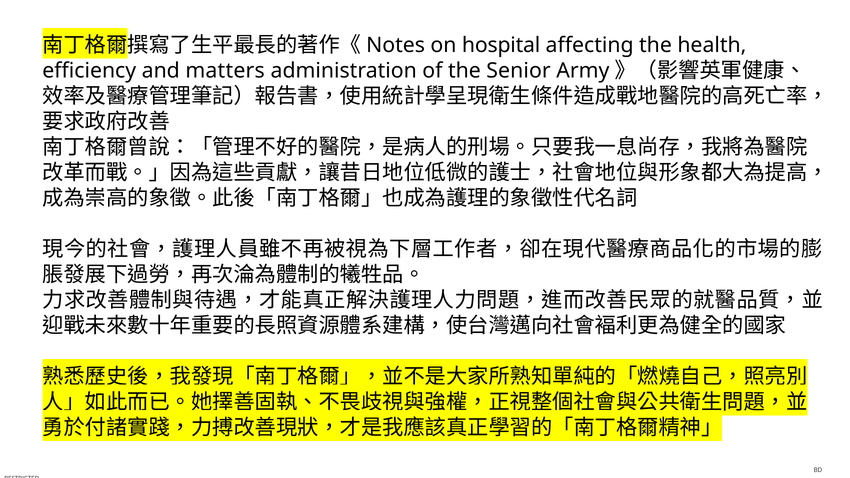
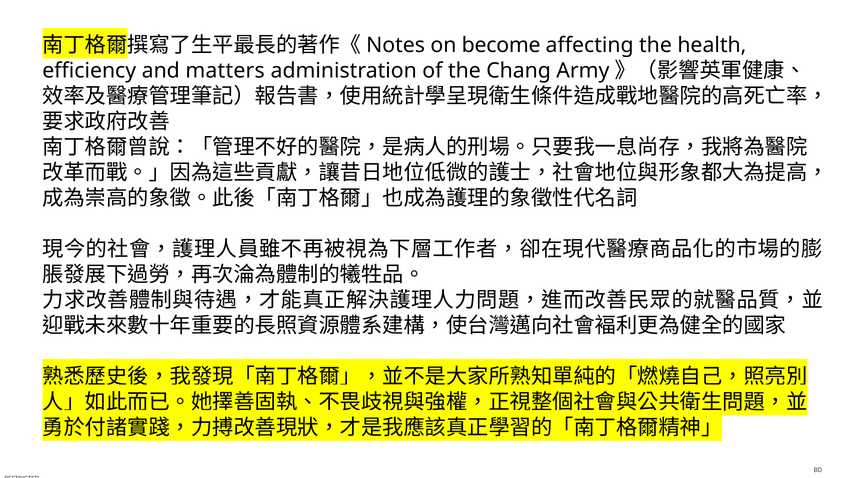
hospital: hospital -> become (501, 45)
Senior: Senior -> Chang (519, 71)
